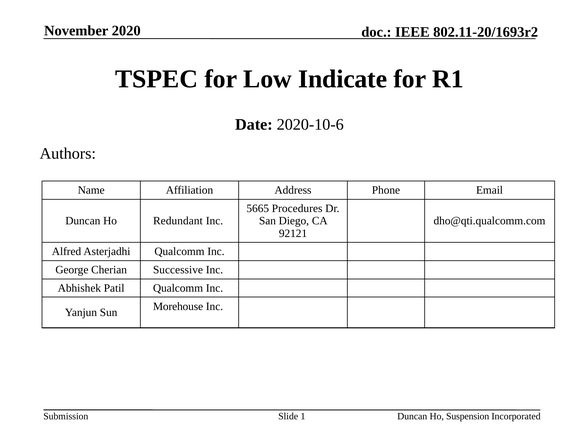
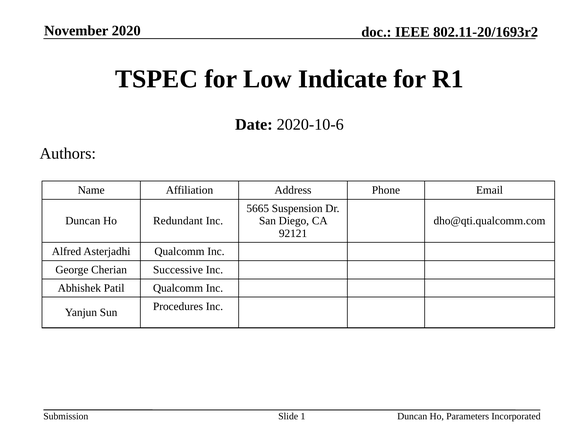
Procedures: Procedures -> Suspension (297, 209)
Morehouse: Morehouse -> Procedures (178, 307)
Suspension: Suspension -> Parameters (468, 416)
